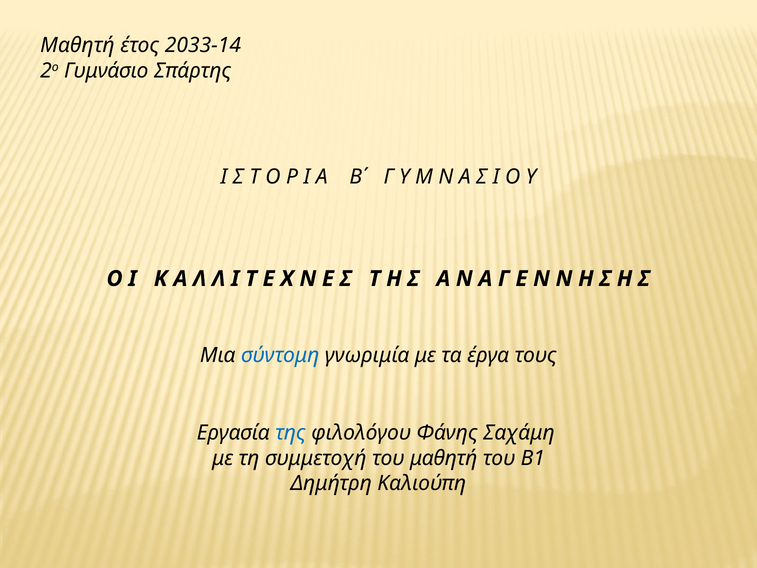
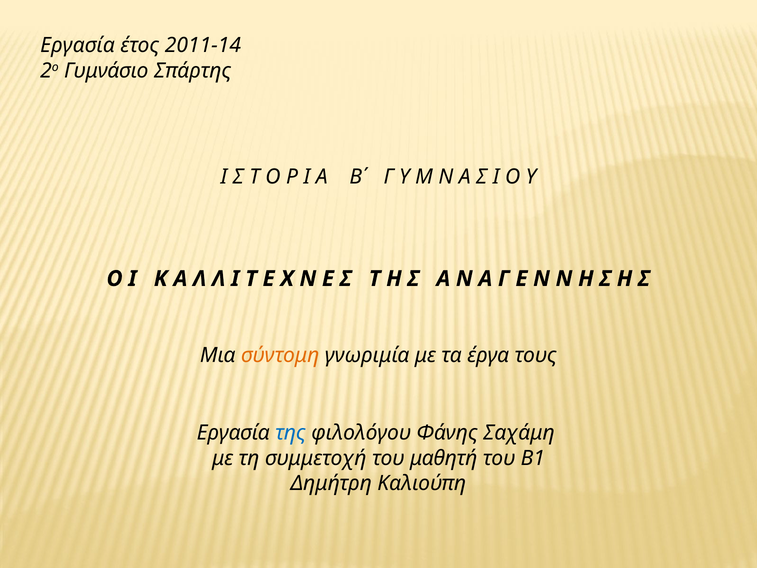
Μαθητή: Μαθητή -> Εργασία (77, 45)
2033-14: 2033-14 -> 2011-14 (203, 45)
σύντομη colour: blue -> orange (280, 355)
